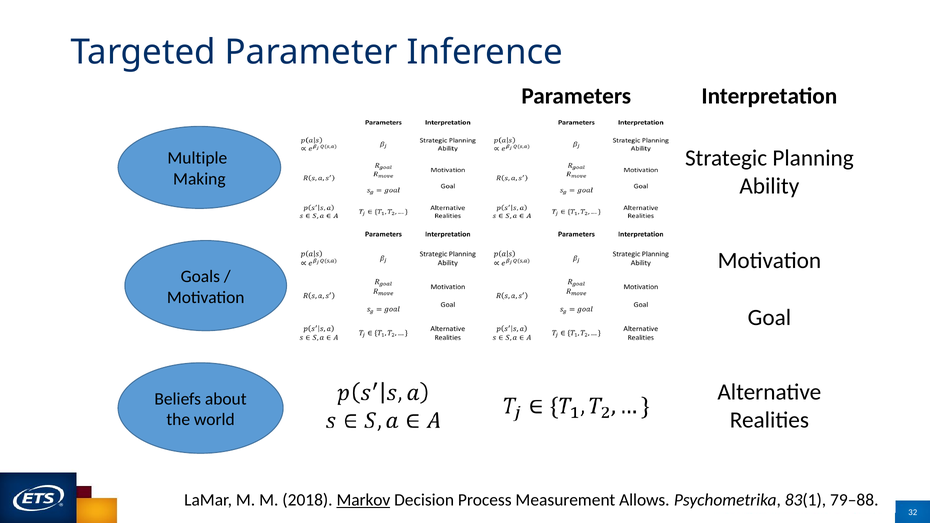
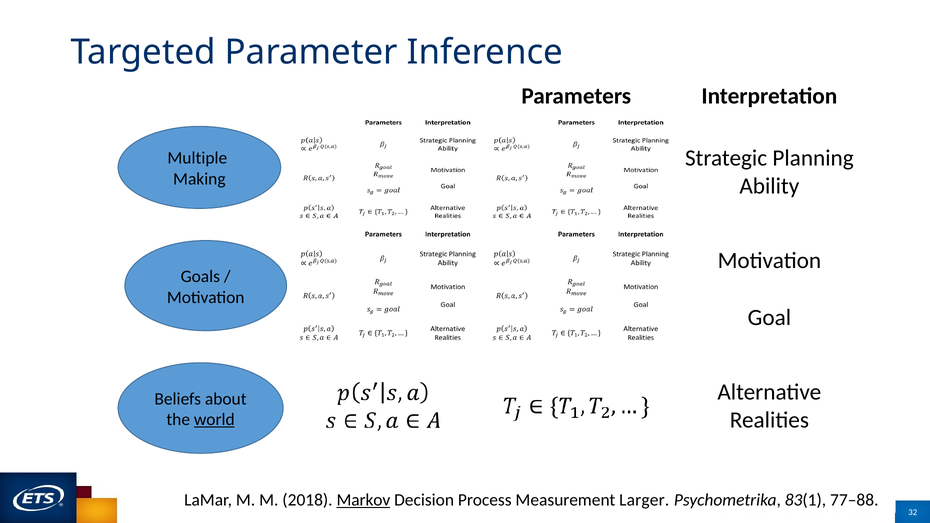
world underline: none -> present (214, 420)
Allows: Allows -> Larger (644, 500)
79–88: 79–88 -> 77–88 (854, 500)
